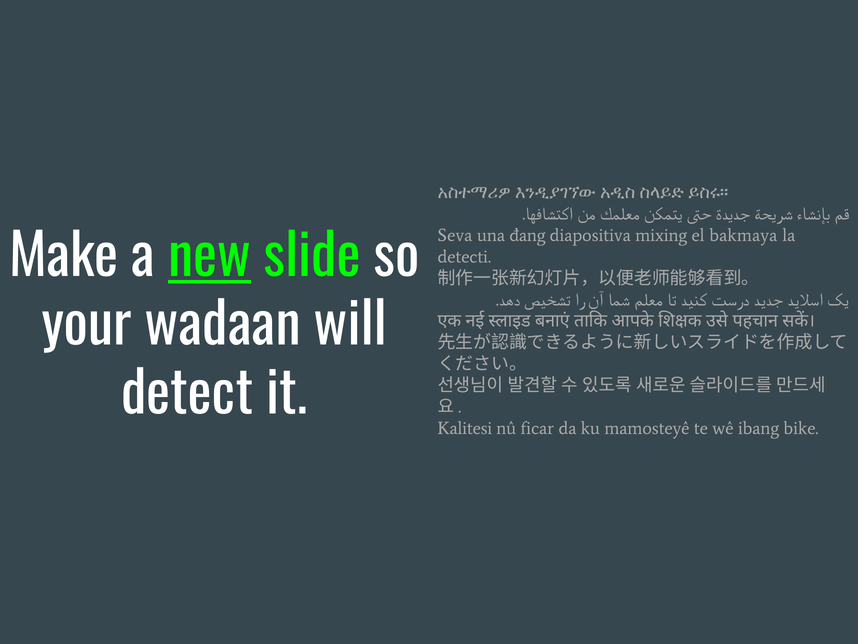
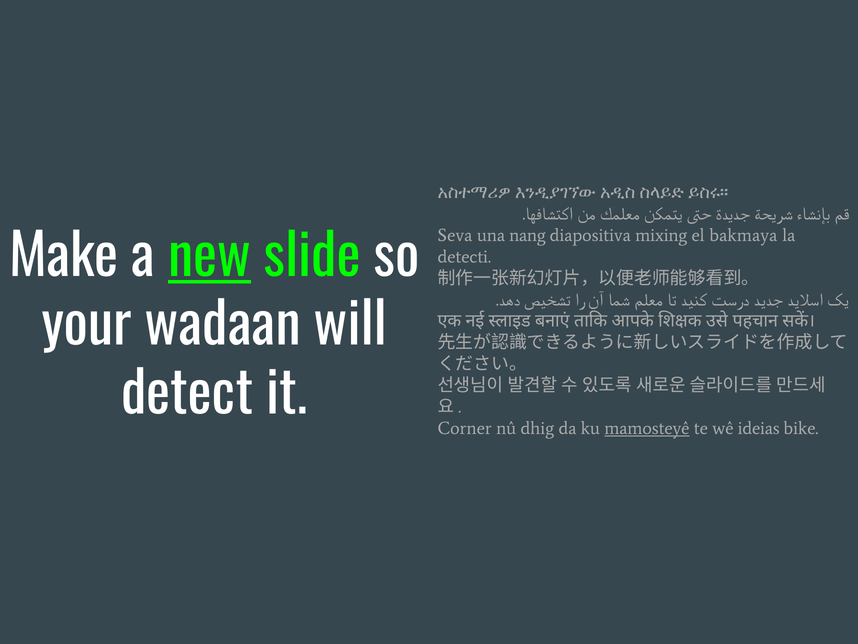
đang: đang -> nang (527, 235)
Kalitesi: Kalitesi -> Corner (465, 428)
ficar: ficar -> dhig (537, 428)
mamosteyê underline: none -> present (647, 428)
ibang: ibang -> ideias (759, 428)
